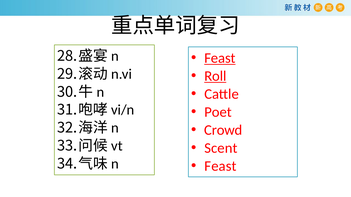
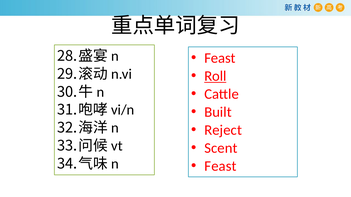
Feast underline: present -> none (220, 58)
Poet: Poet -> Built (218, 112)
Crowd: Crowd -> Reject (223, 130)
